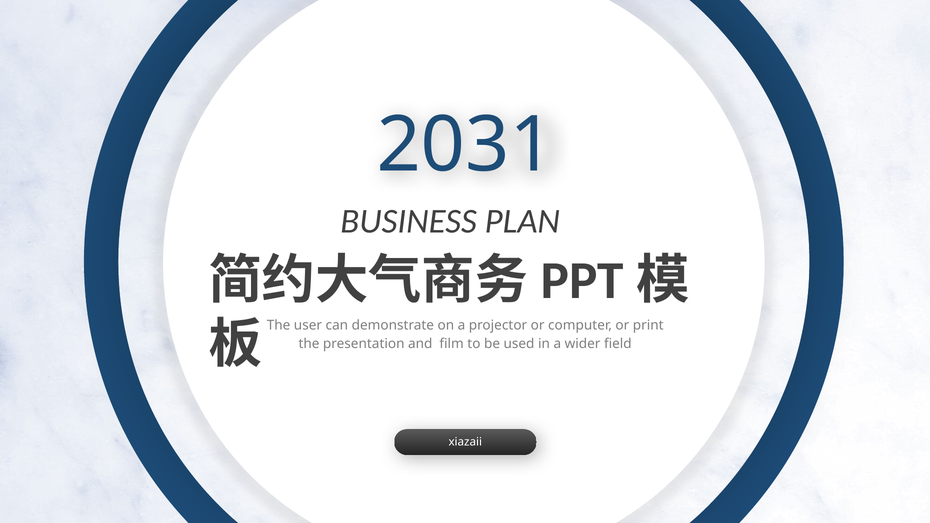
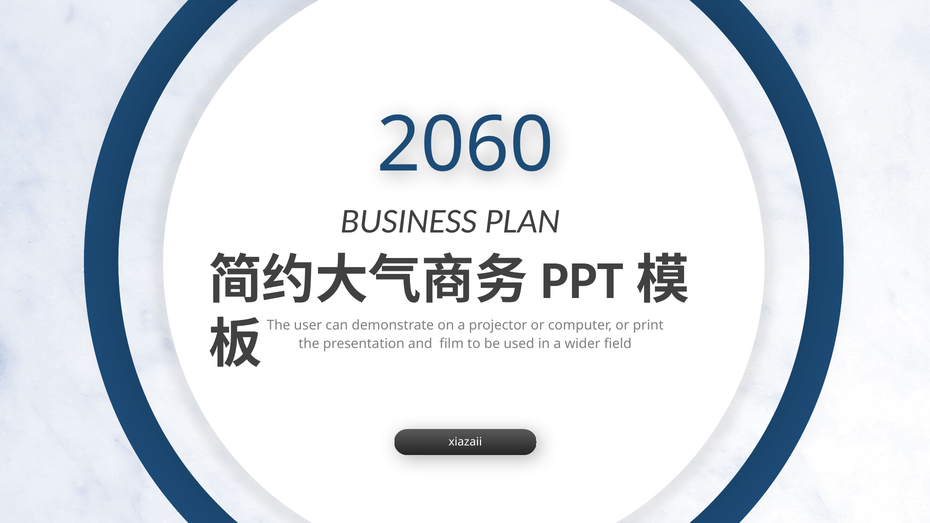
2031: 2031 -> 2060 (465, 145)
